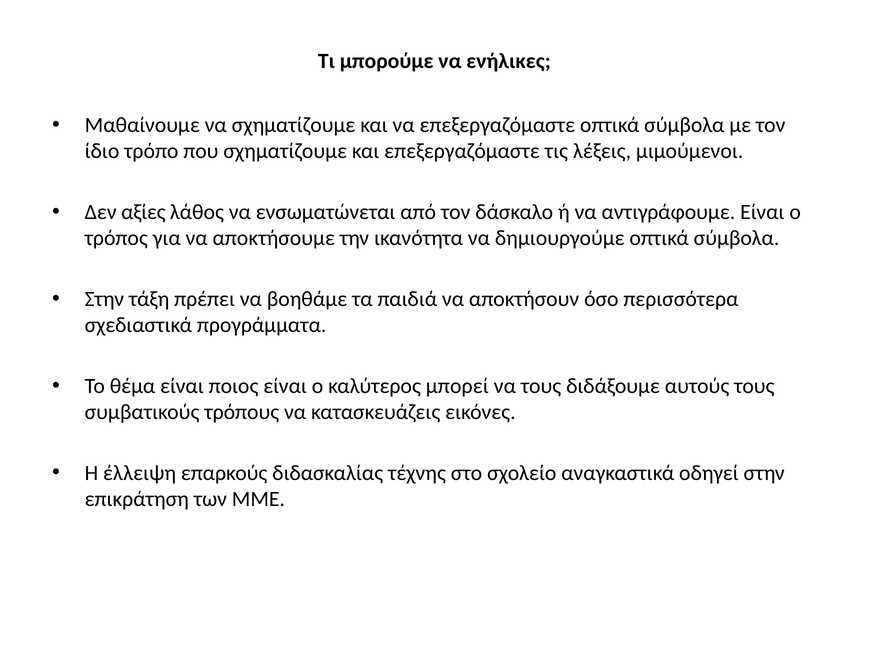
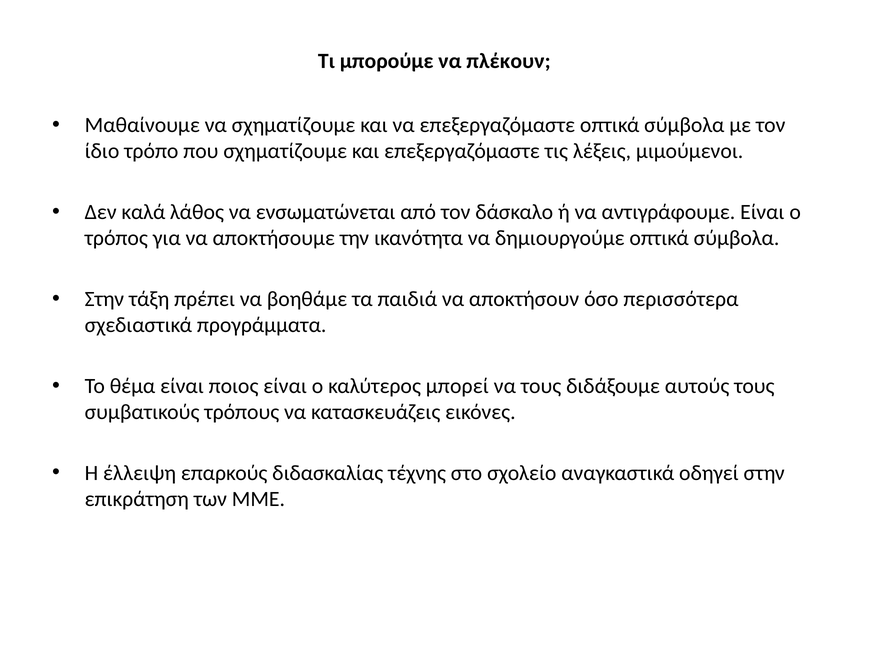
ενήλικες: ενήλικες -> πλέκουν (508, 61)
αξίες: αξίες -> καλά (143, 212)
